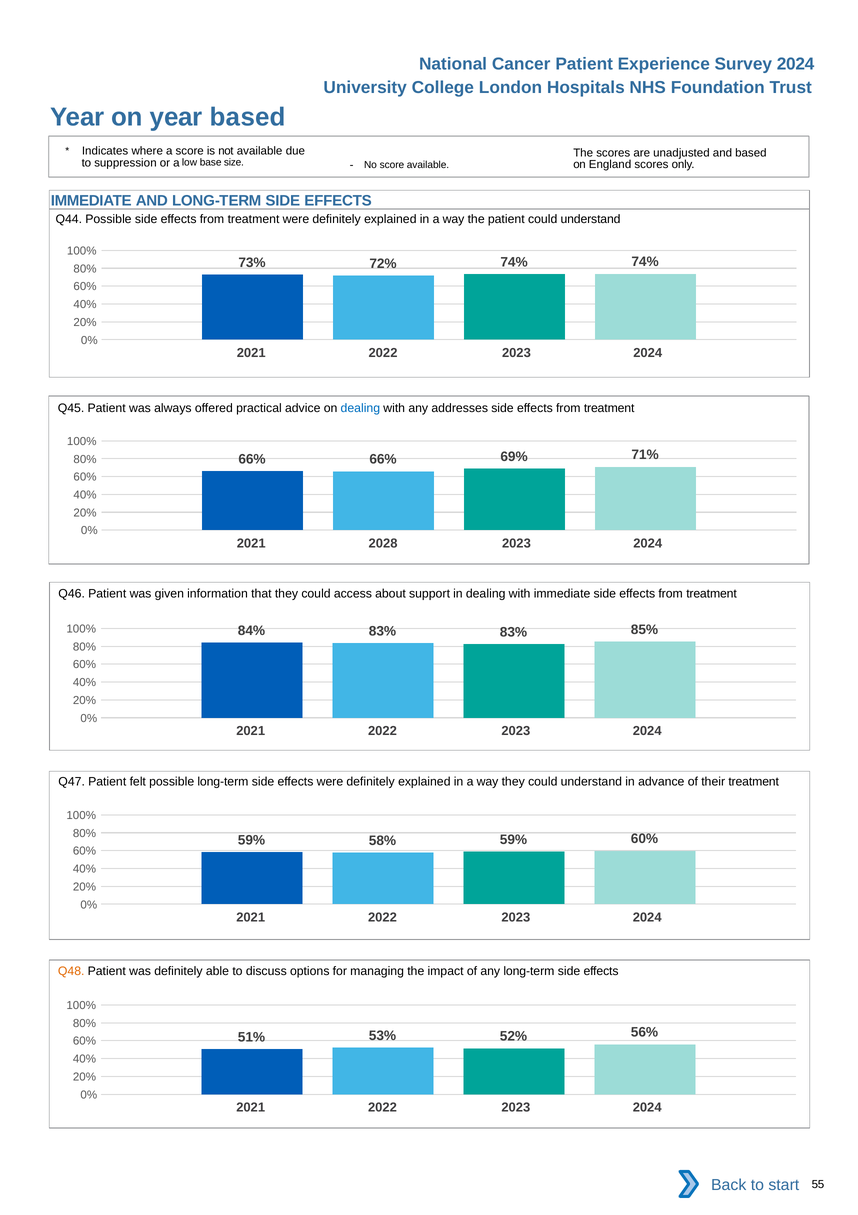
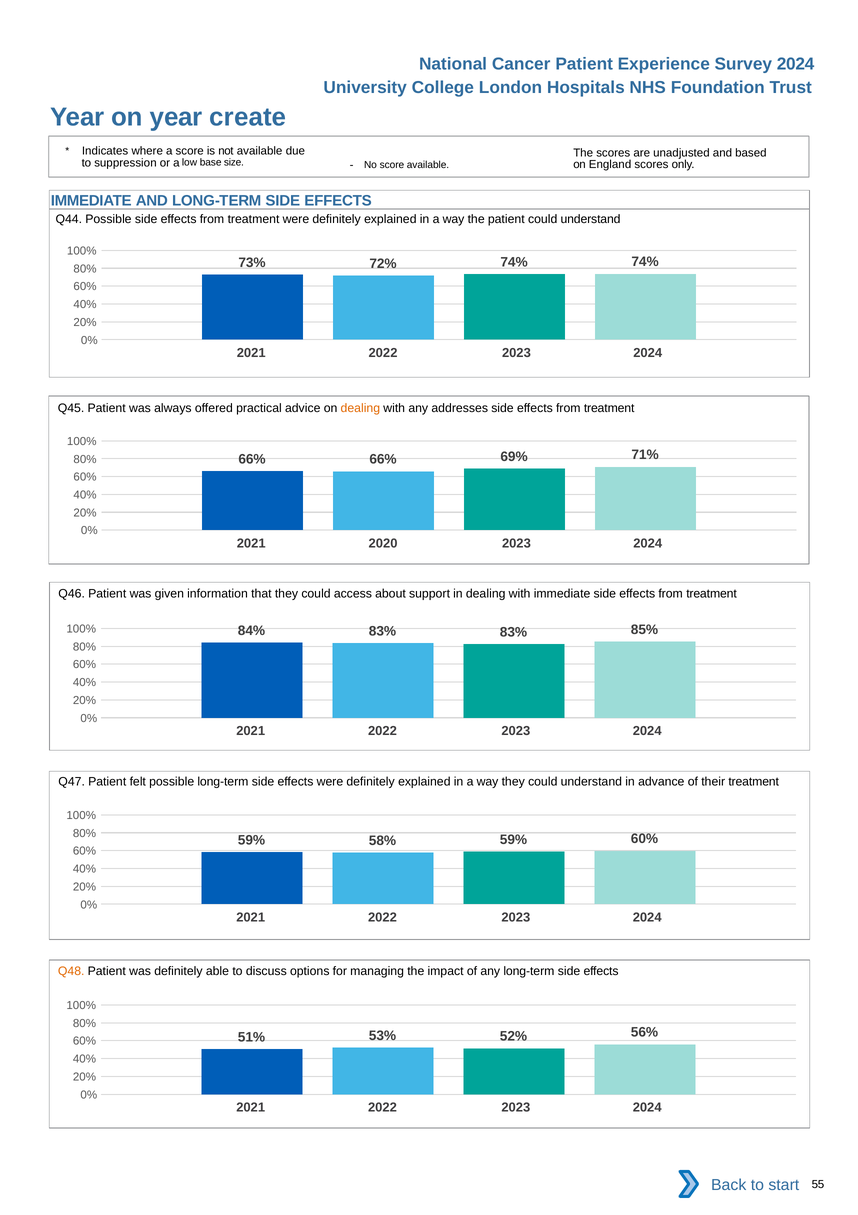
year based: based -> create (248, 117)
dealing colour: blue -> orange (360, 408)
2028: 2028 -> 2020 (383, 543)
